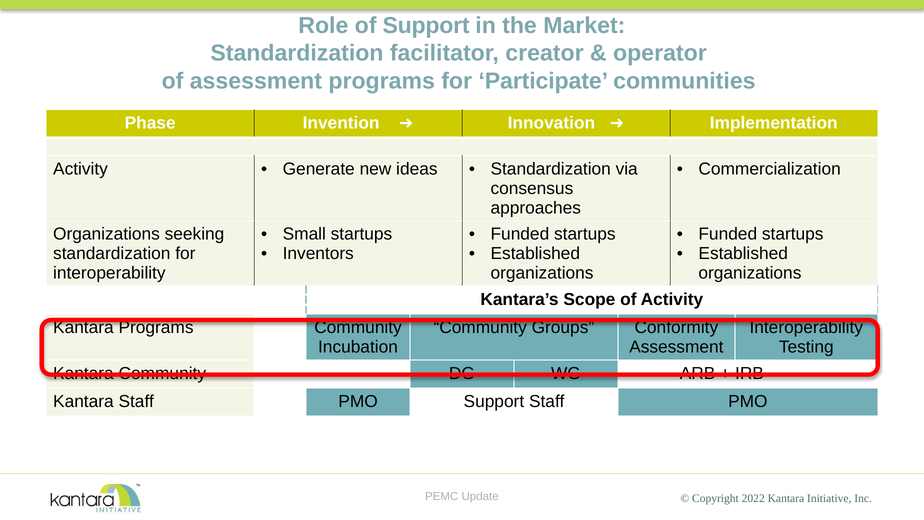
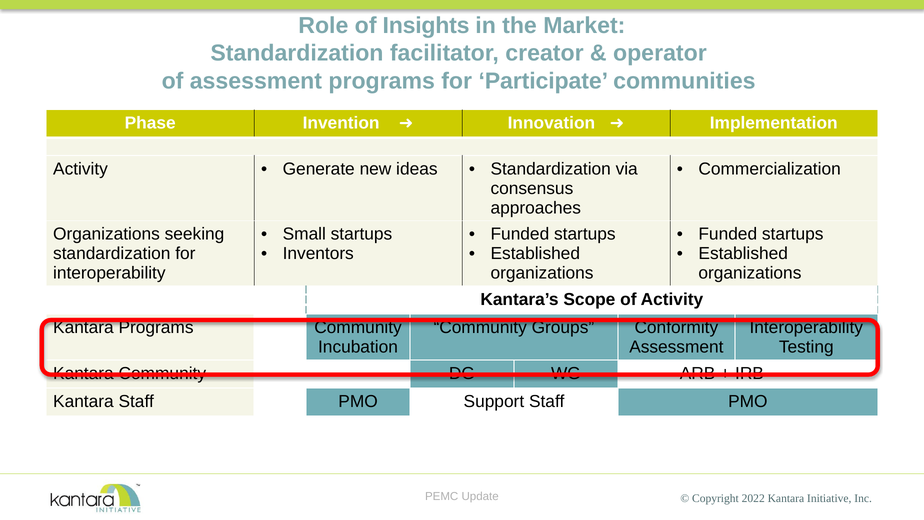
of Support: Support -> Insights (426, 25)
